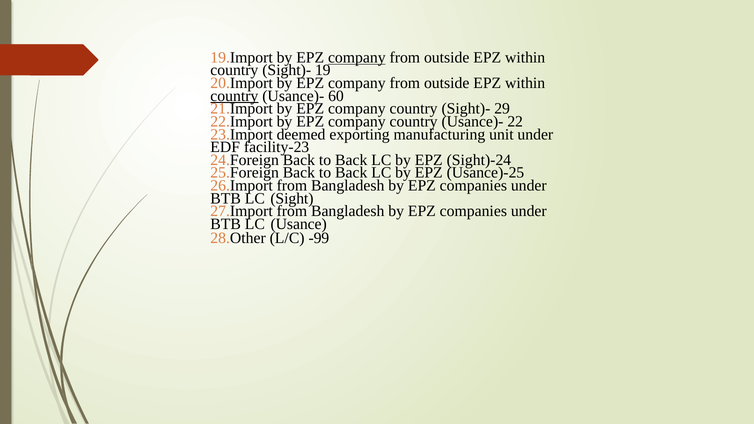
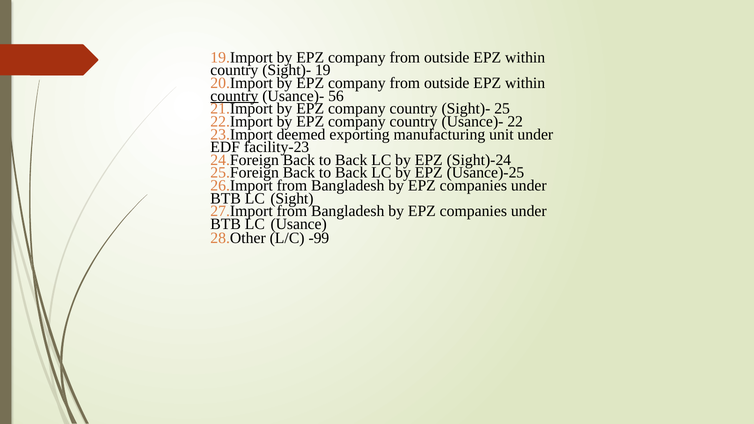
company underline: present -> none (357, 58)
60: 60 -> 56 (336, 96)
29: 29 -> 25 (502, 109)
